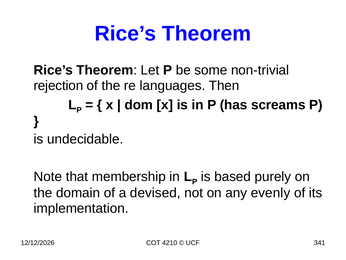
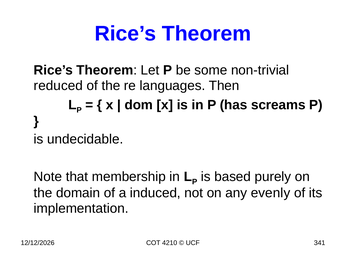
rejection: rejection -> reduced (58, 85)
devised: devised -> induced (155, 193)
